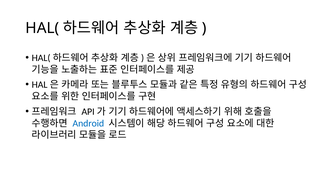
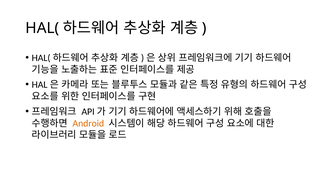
Android colour: blue -> orange (88, 123)
